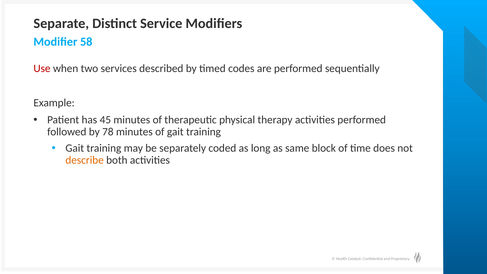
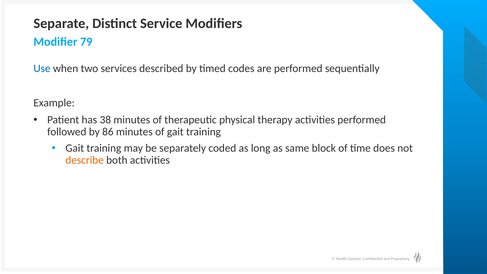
58: 58 -> 79 (86, 42)
Use colour: red -> blue (42, 69)
45: 45 -> 38 (105, 120)
78: 78 -> 86 (108, 132)
